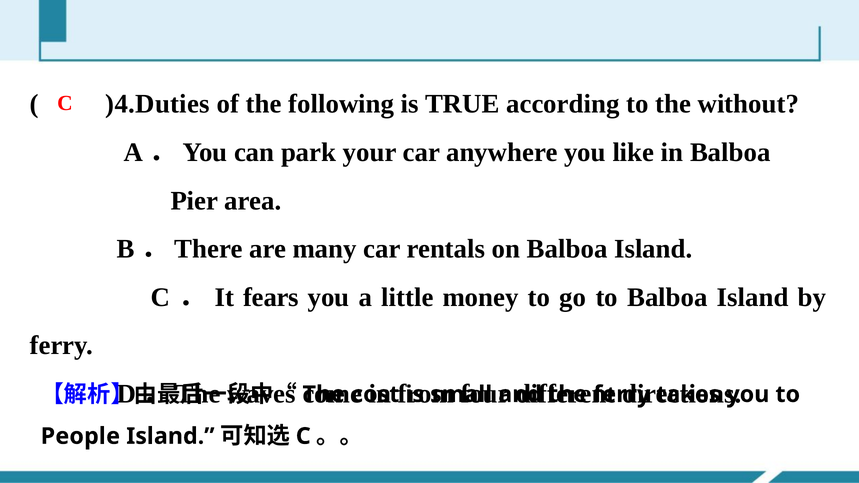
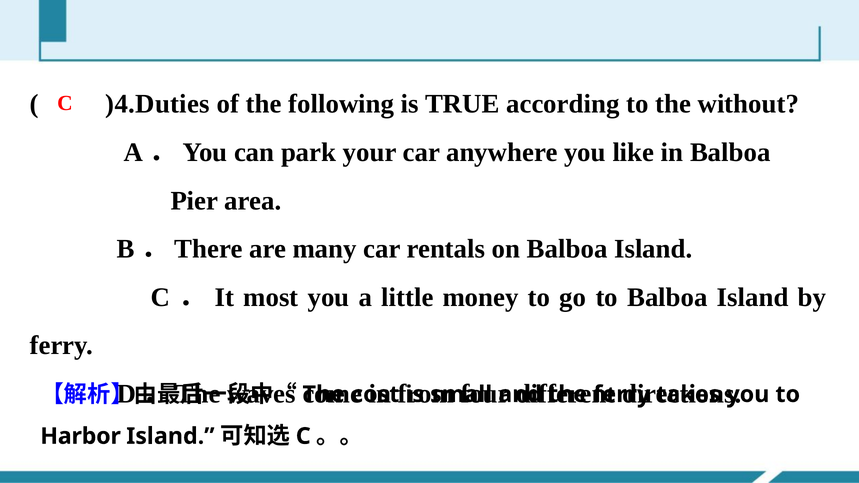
fears: fears -> most (271, 297)
People: People -> Harbor (81, 436)
